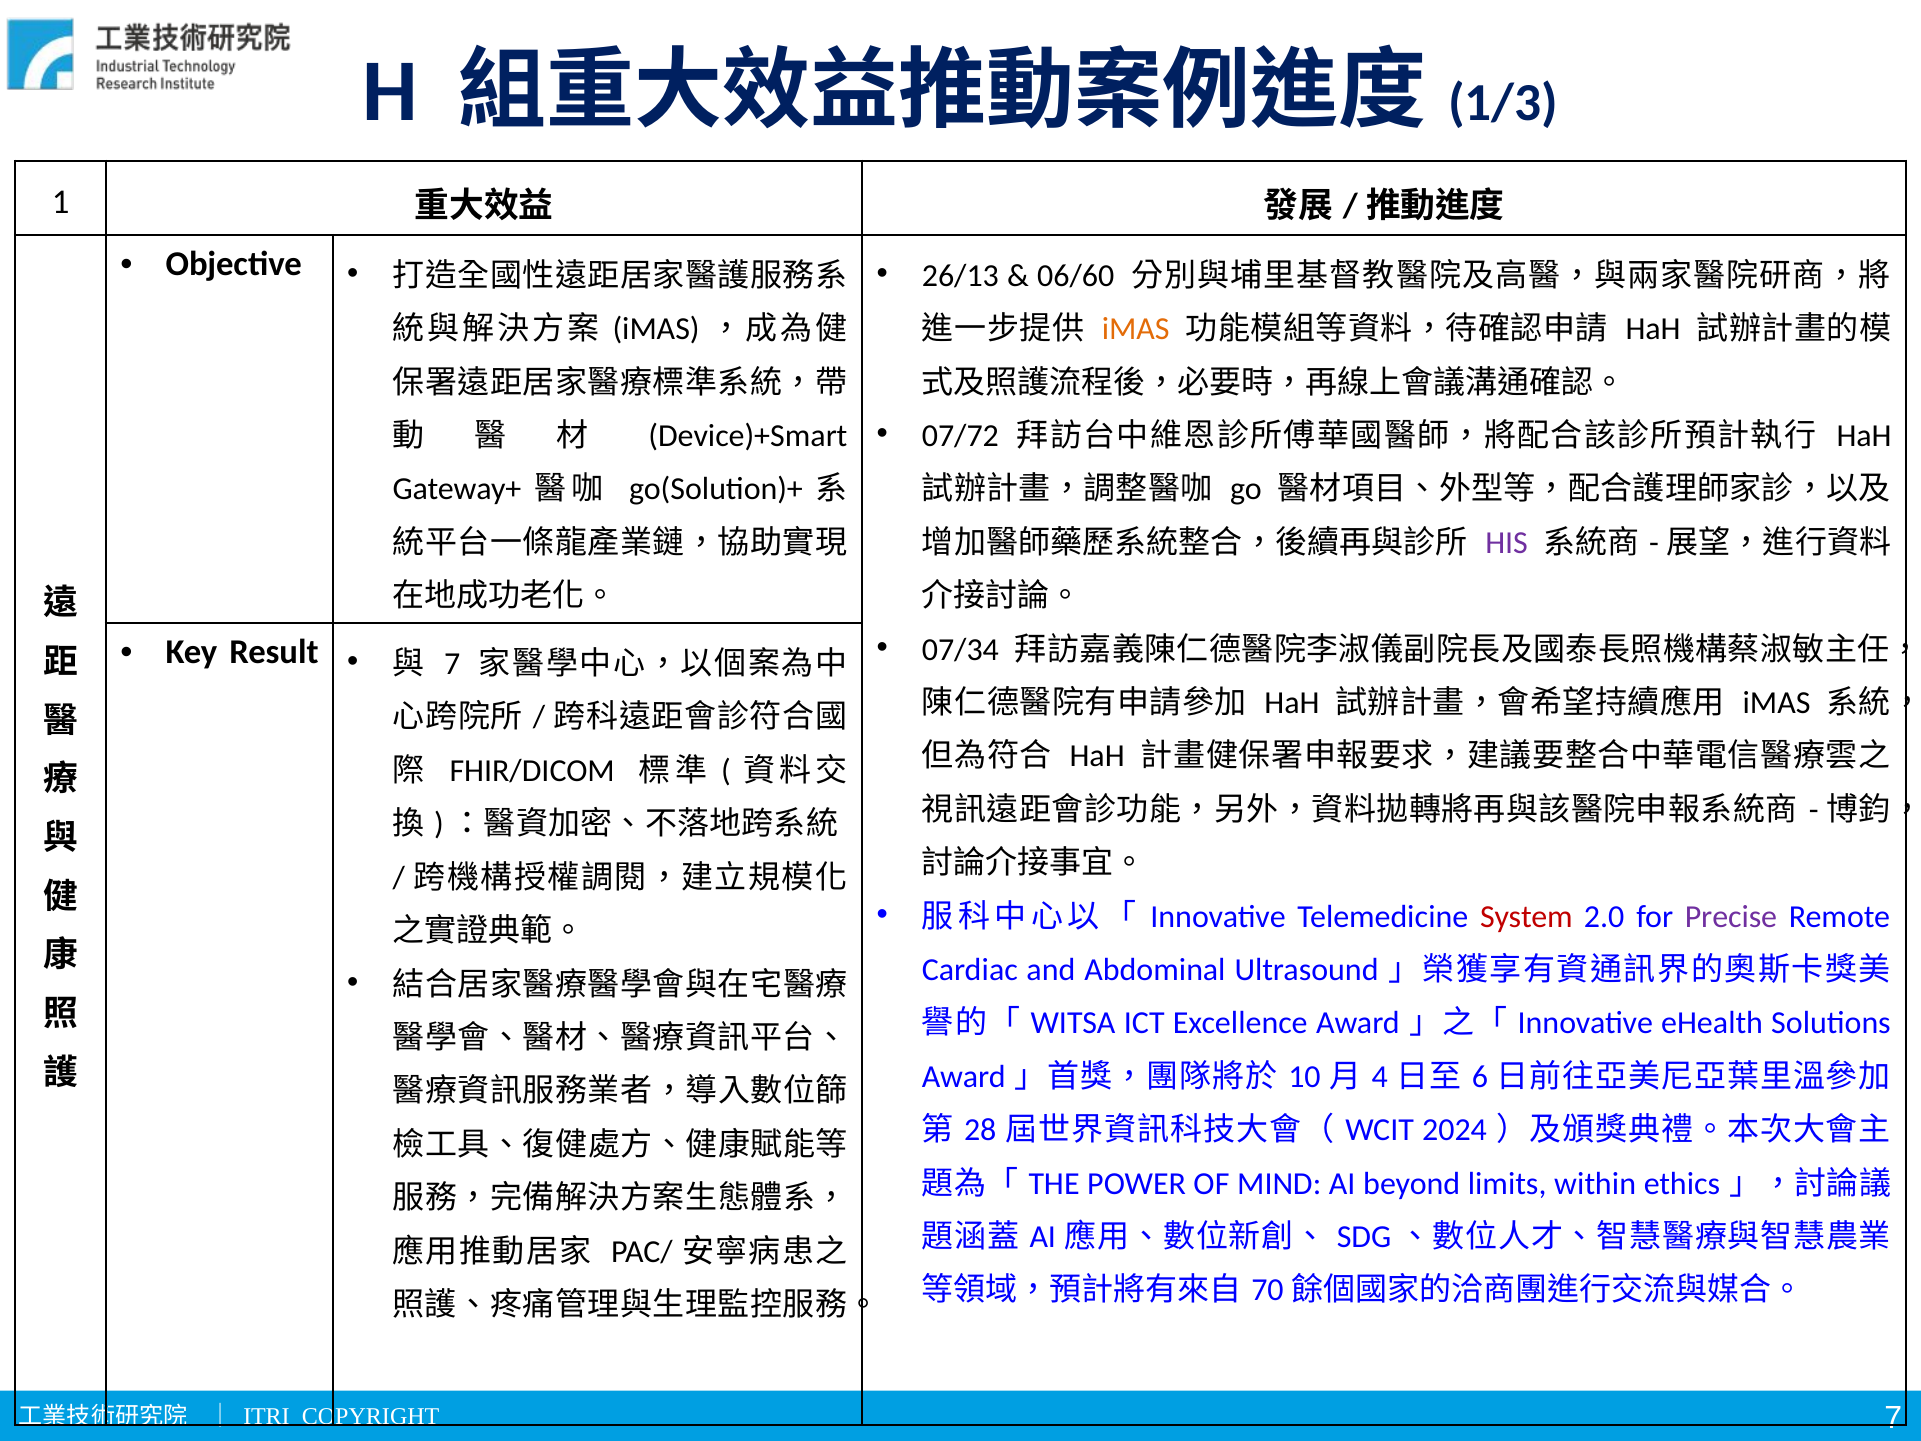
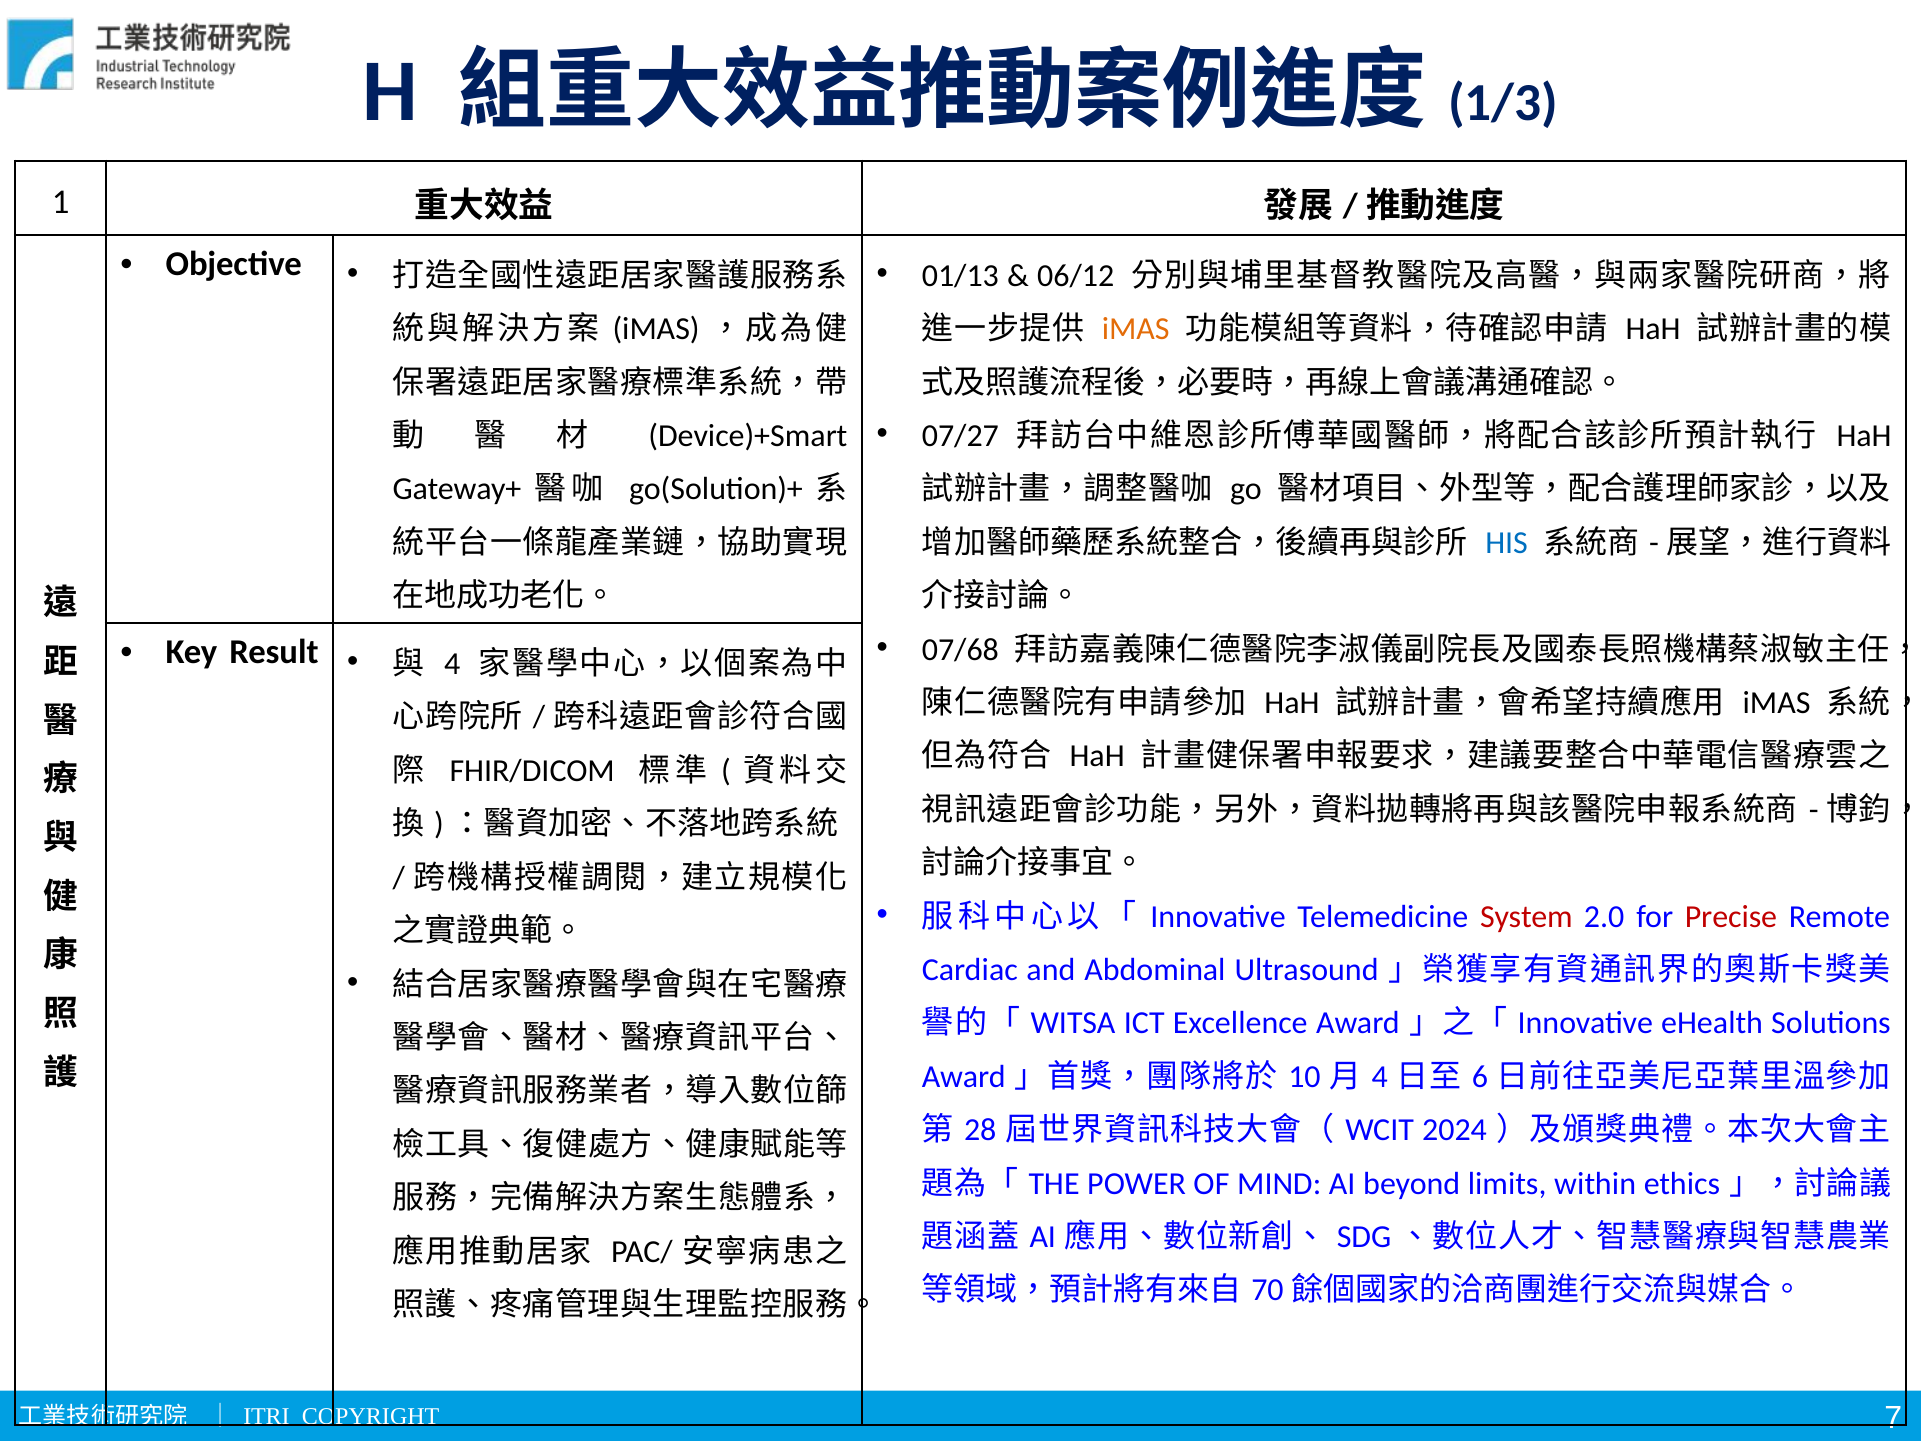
26/13: 26/13 -> 01/13 (960, 276)
06/60: 06/60 -> 06/12 (1076, 276)
07/72: 07/72 -> 07/27 (960, 436)
HIS colour: purple -> blue (1507, 543)
07/34: 07/34 -> 07/68 (960, 649)
7: 7 -> 4 (452, 664)
Precise colour: purple -> red (1731, 916)
